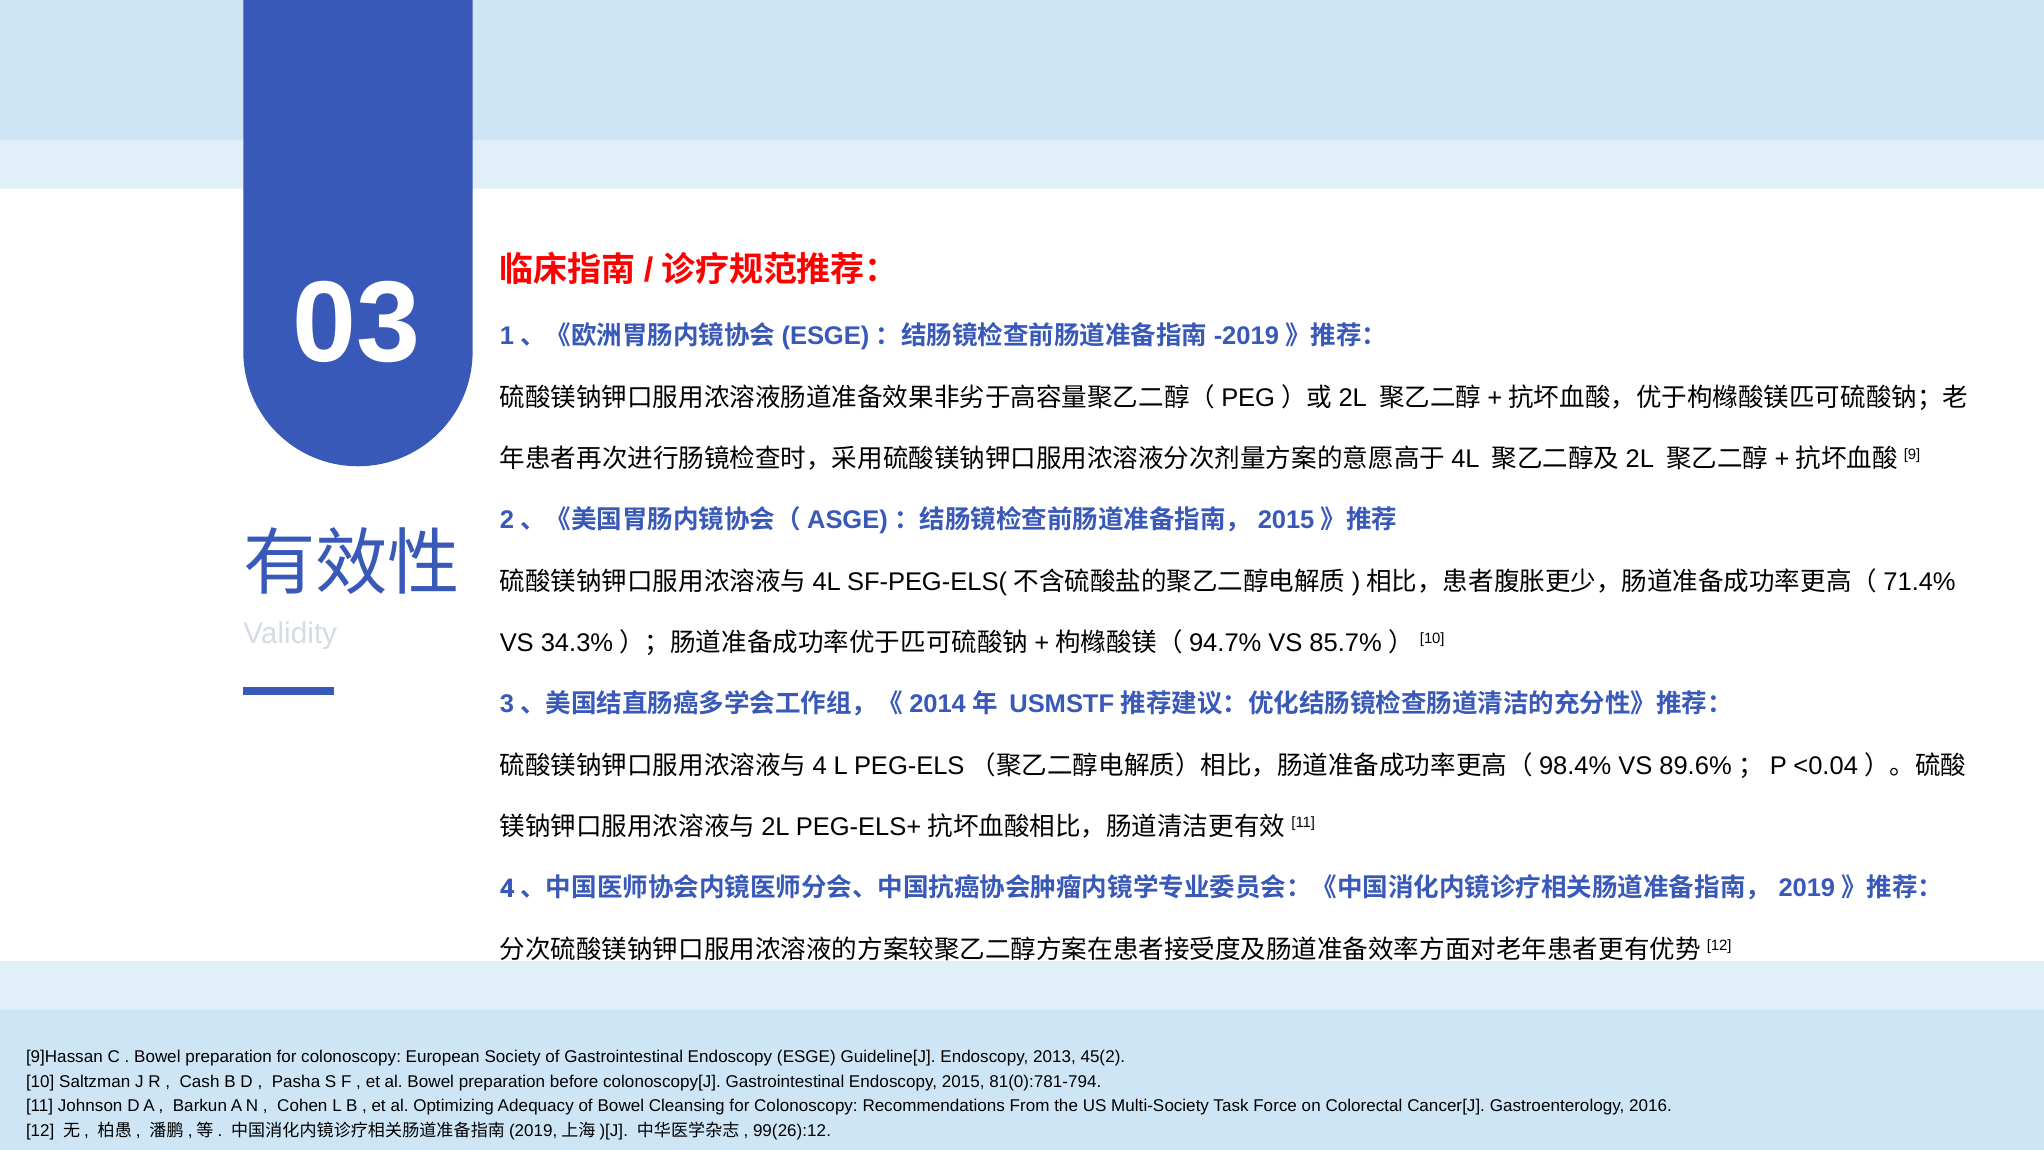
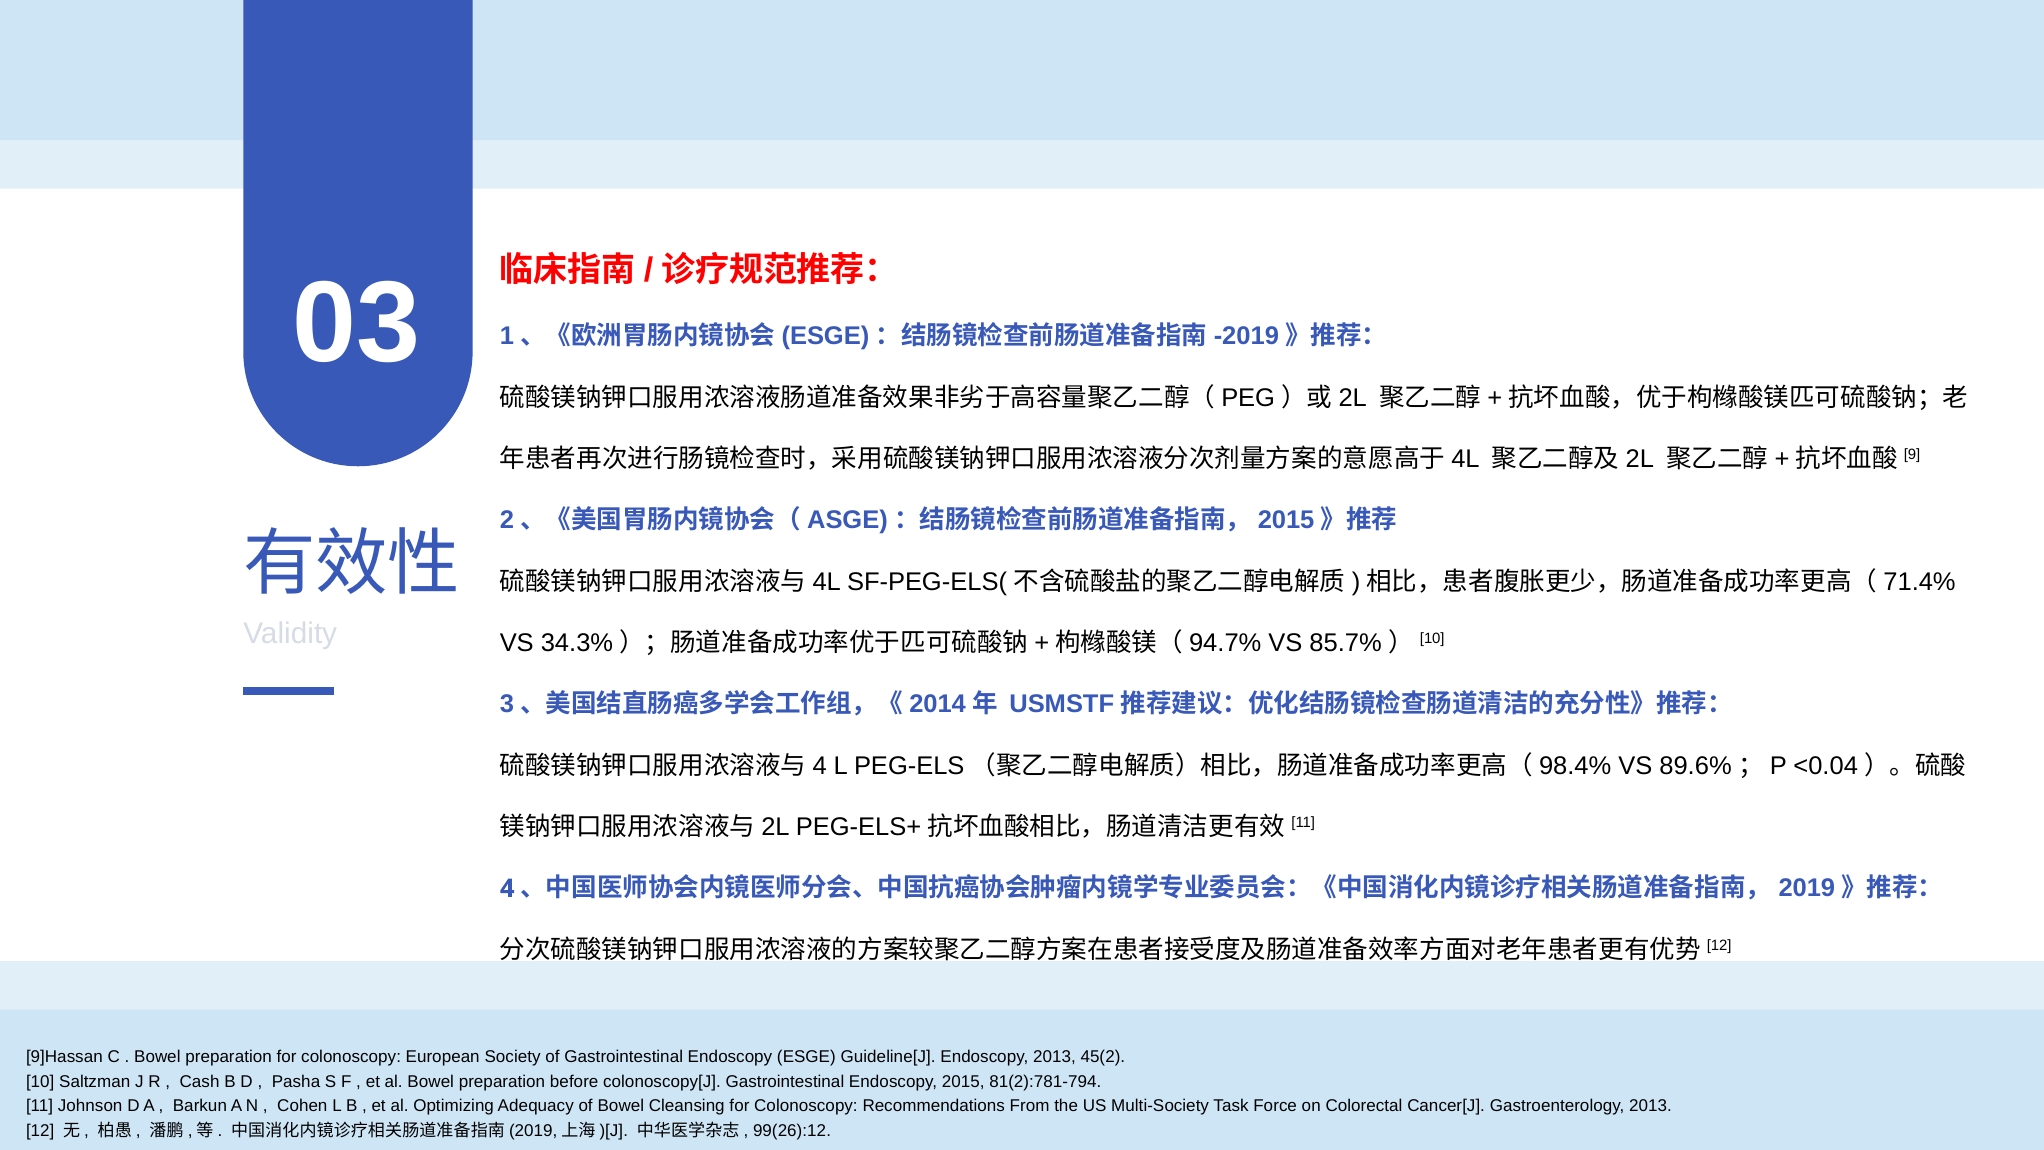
81(0):781-794: 81(0):781-794 -> 81(2):781-794 (1045, 1081)
Gastroenterology 2016: 2016 -> 2013 (1650, 1106)
